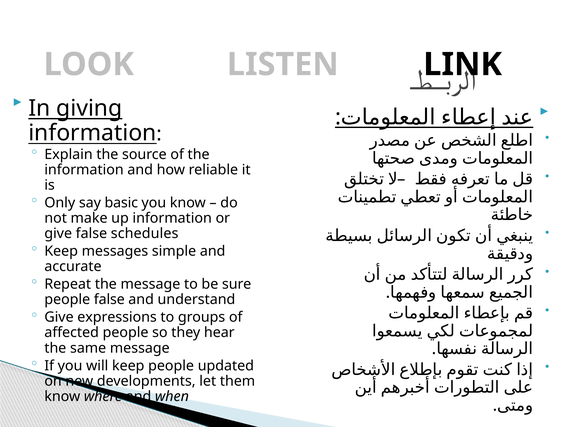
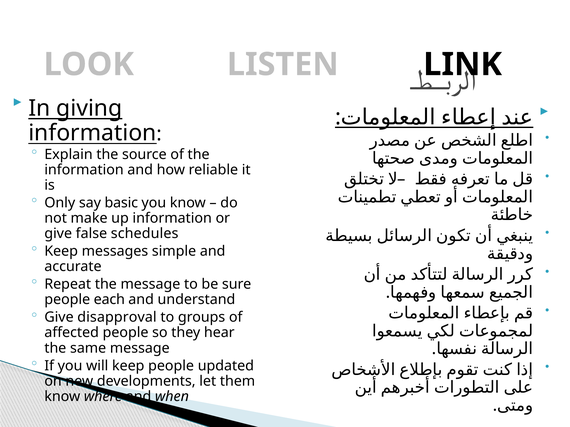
people false: false -> each (109, 300)
expressions: expressions -> disapproval (117, 318)
